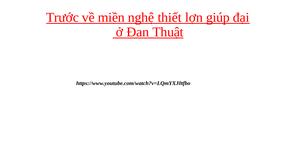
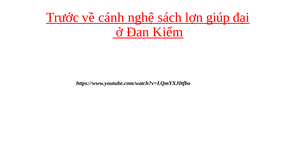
miền: miền -> cánh (111, 18)
thiết: thiết -> sách (170, 18)
Thuật: Thuật -> Kiểm (168, 32)
